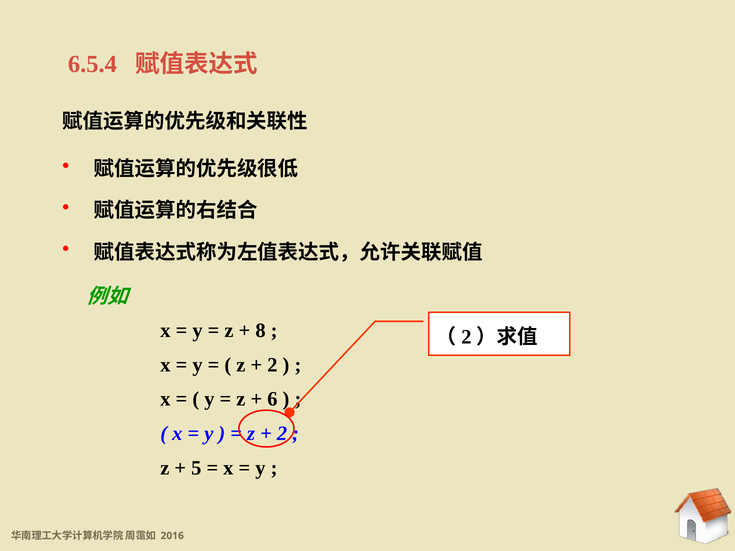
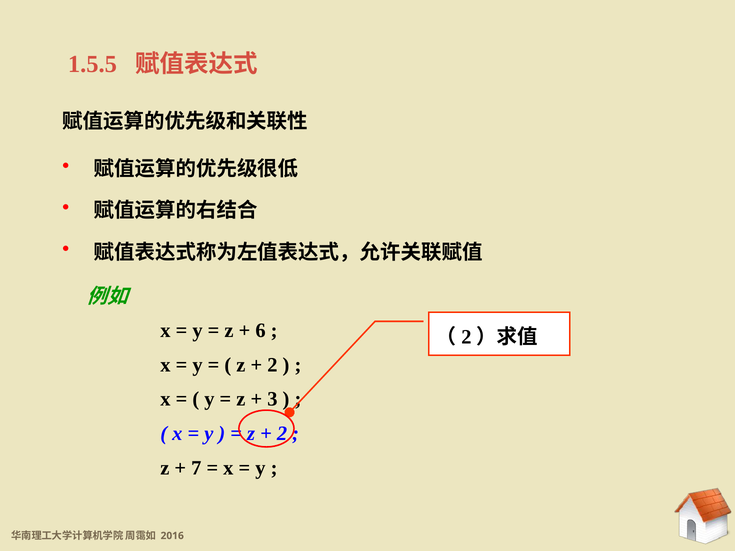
6.5.4: 6.5.4 -> 1.5.5 (92, 64)
8: 8 -> 6 (260, 331)
6: 6 -> 3 (272, 399)
5: 5 -> 7 (196, 468)
